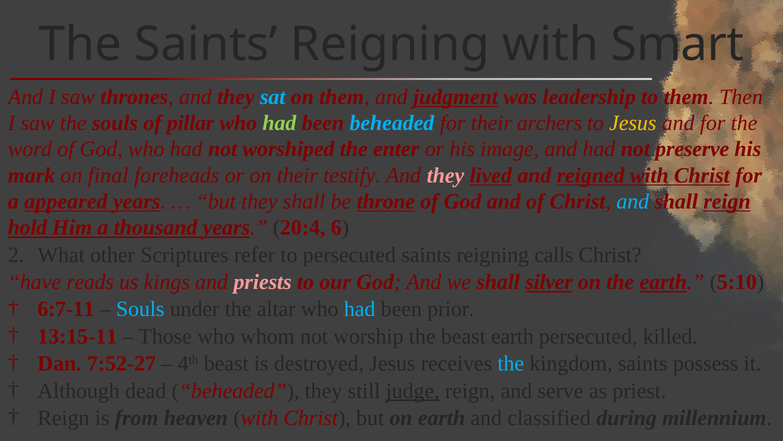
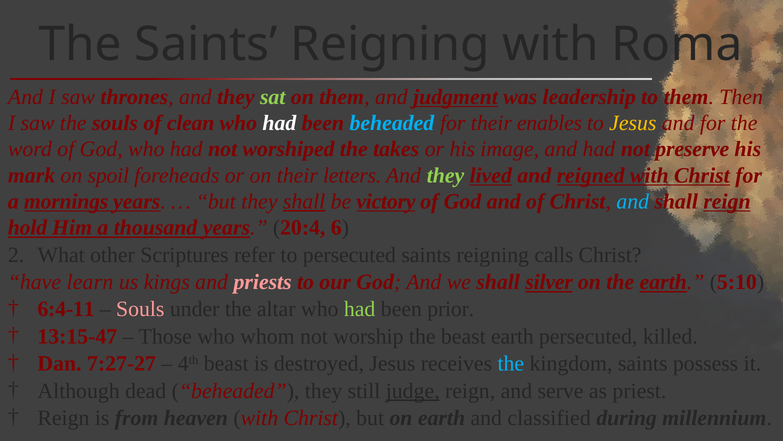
Smart: Smart -> Roma (677, 44)
sat colour: light blue -> light green (273, 97)
pillar: pillar -> clean (191, 123)
had colour: light green -> white (279, 123)
archers: archers -> enables (550, 123)
enter: enter -> takes (396, 149)
final: final -> spoil (108, 175)
testify: testify -> letters (352, 175)
they colour: pink -> light green (445, 175)
appeared: appeared -> mornings (66, 201)
shall underline: none -> present (304, 201)
throne: throne -> victory (386, 201)
reads: reads -> learn (90, 282)
6:7-11: 6:7-11 -> 6:4-11 (66, 309)
Souls colour: light blue -> pink (140, 309)
had colour: light blue -> light green (360, 309)
13:15-11: 13:15-11 -> 13:15-47 (77, 336)
7:52-27: 7:52-27 -> 7:27-27 (122, 363)
